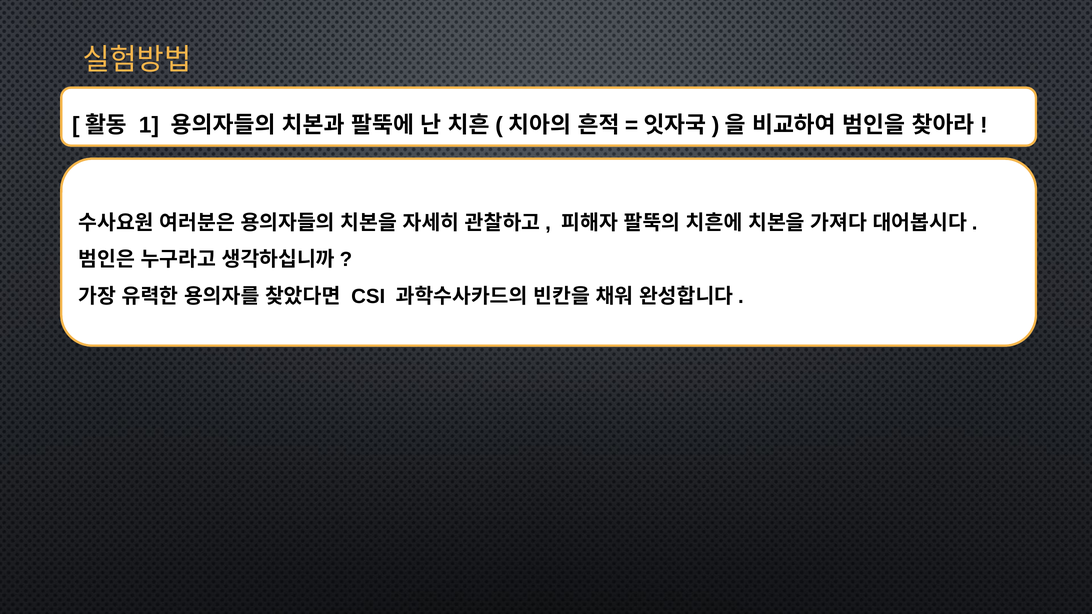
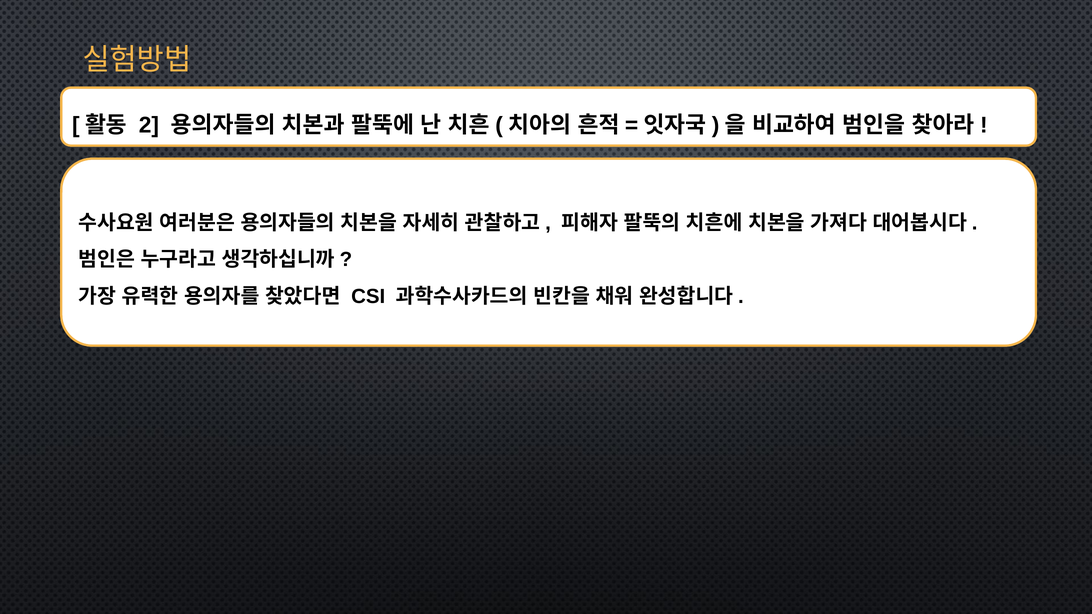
1: 1 -> 2 (149, 125)
